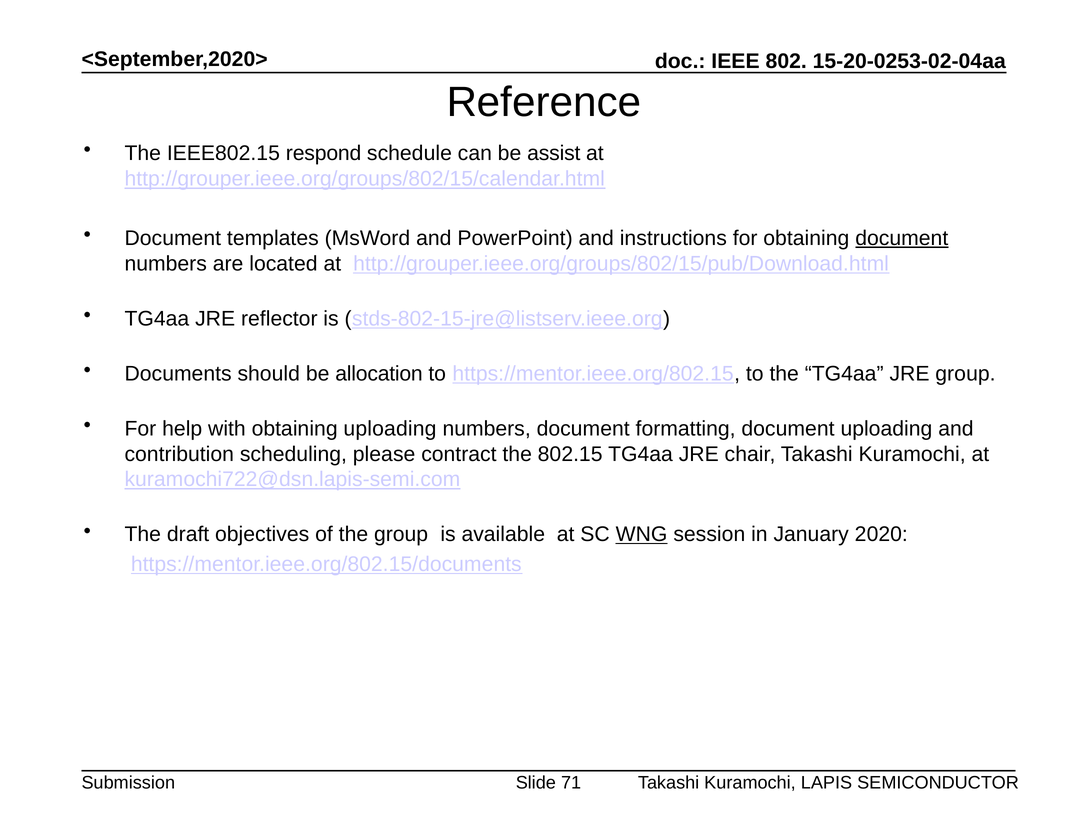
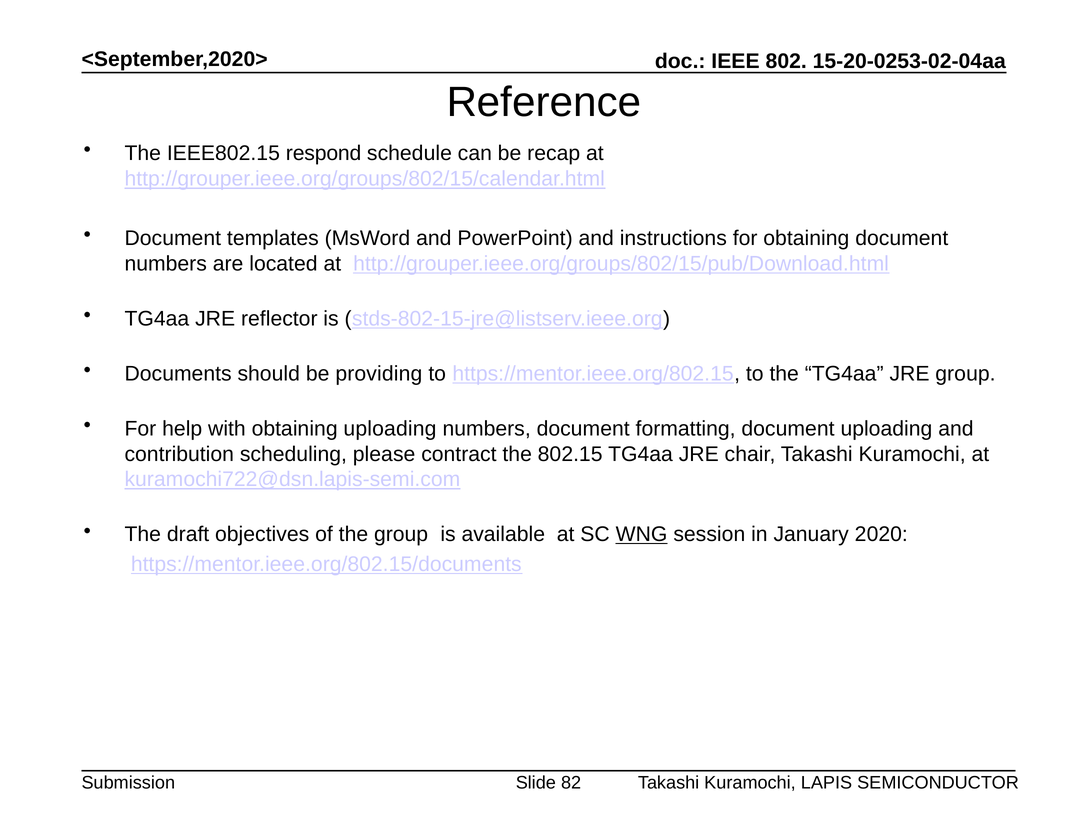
assist: assist -> recap (554, 153)
document underline: present -> none (902, 238)
allocation: allocation -> providing (379, 374)
71: 71 -> 82 (571, 783)
